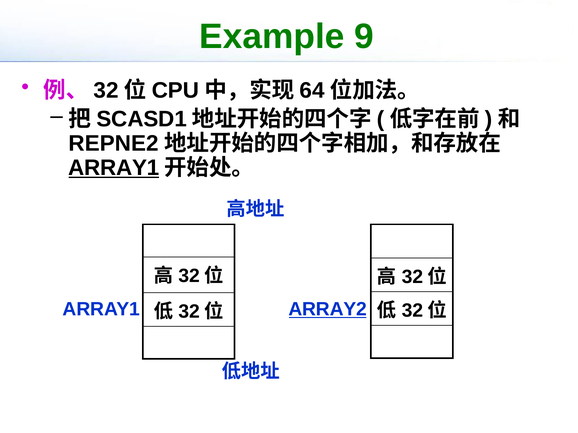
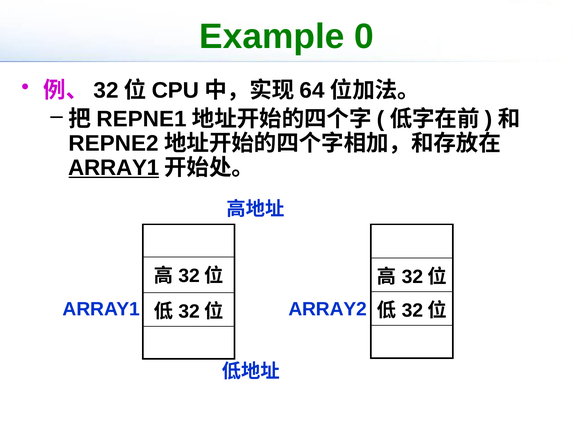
9: 9 -> 0 (364, 37)
SCASD1: SCASD1 -> REPNE1 (142, 119)
ARRAY2 underline: present -> none (328, 310)
